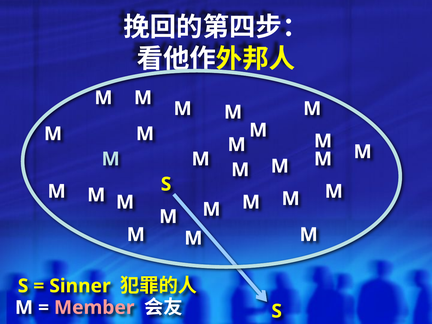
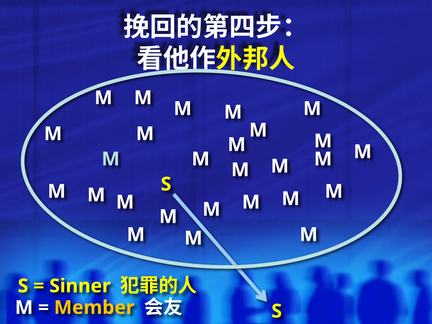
Member colour: pink -> yellow (94, 308)
